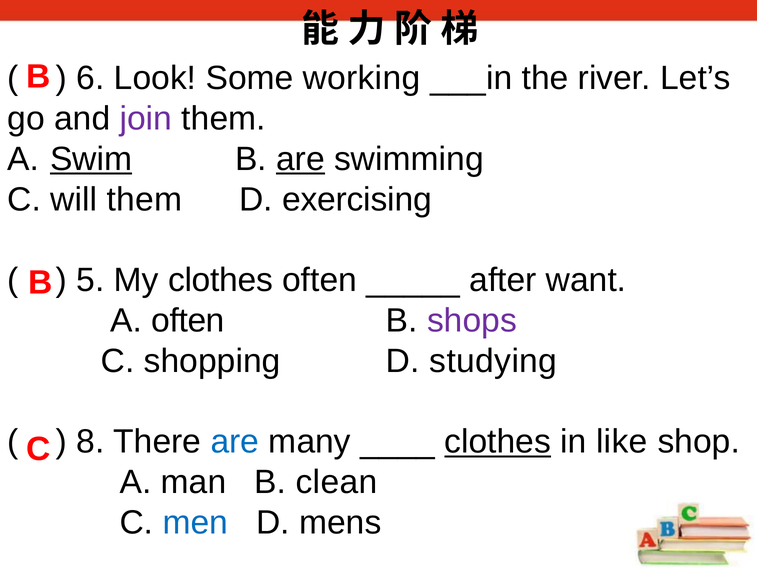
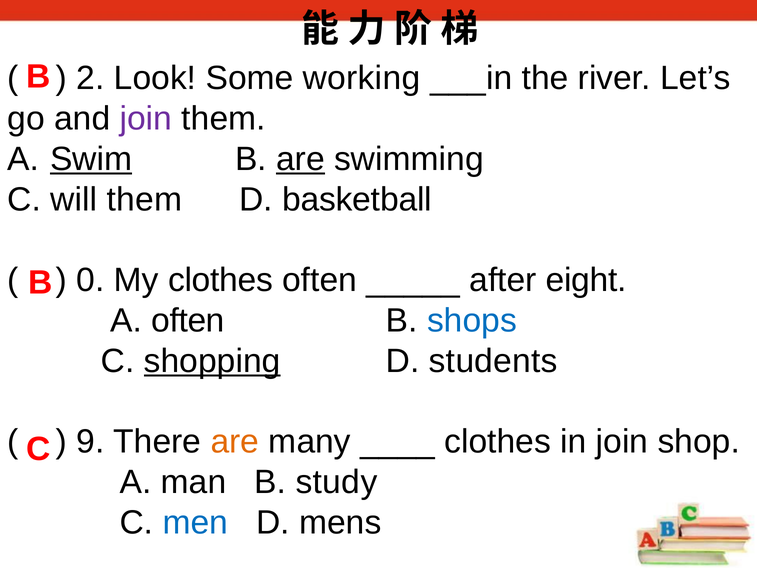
6: 6 -> 2 (90, 78)
exercising: exercising -> basketball (357, 199)
5: 5 -> 0 (90, 280)
want: want -> eight (586, 280)
shops colour: purple -> blue (472, 321)
shopping underline: none -> present (212, 361)
studying: studying -> students (493, 361)
8: 8 -> 9 (90, 442)
are colour: blue -> orange (235, 442)
clothes underline: present -> none (498, 442)
in like: like -> join (622, 442)
clean: clean -> study (336, 482)
